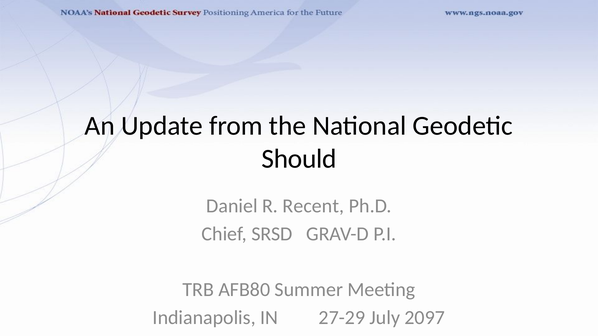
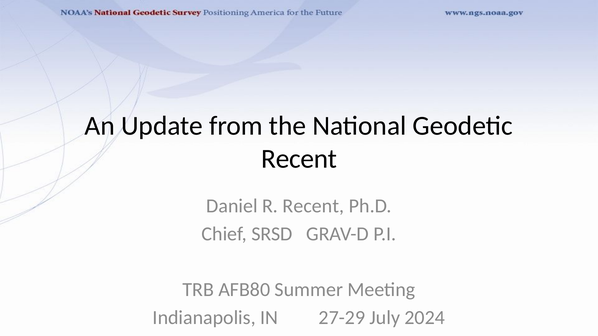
Should: Should -> Recent (299, 159)
2097: 2097 -> 2024 (425, 318)
